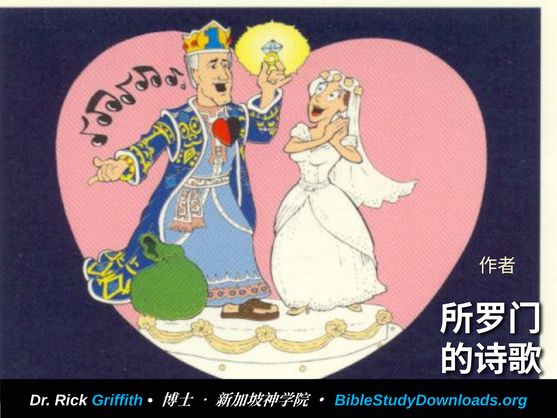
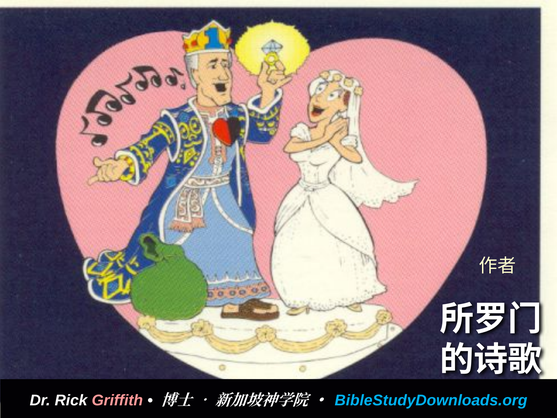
Griffith colour: light blue -> pink (117, 400)
